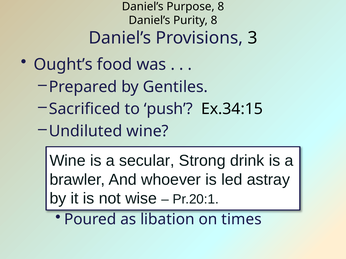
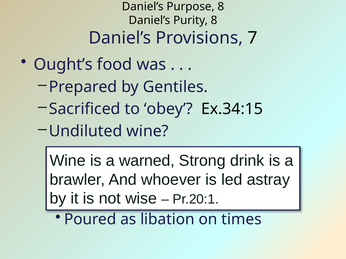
3: 3 -> 7 (252, 38)
push: push -> obey (168, 109)
secular: secular -> warned (147, 161)
